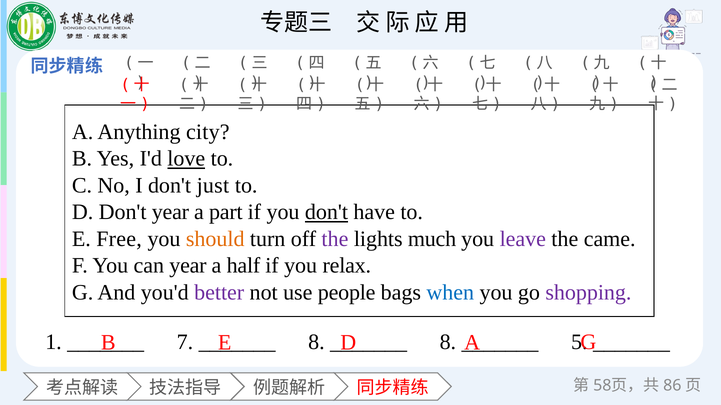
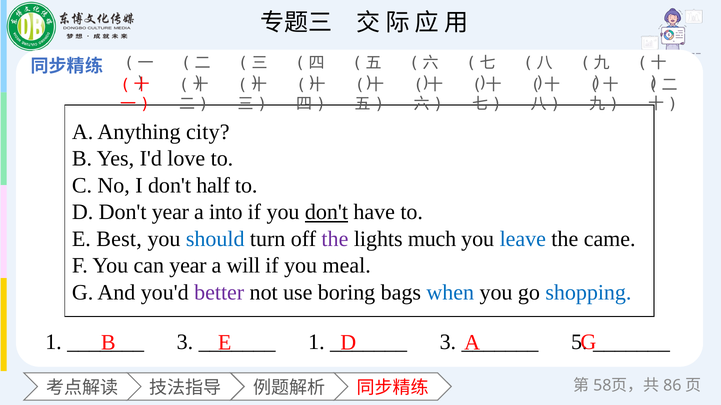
love underline: present -> none (186, 159)
just: just -> half (213, 186)
part: part -> into (226, 212)
Free: Free -> Best (119, 239)
should colour: orange -> blue (215, 239)
leave colour: purple -> blue (523, 239)
half: half -> will (243, 266)
relax: relax -> meal (347, 266)
people: people -> boring (347, 293)
shopping colour: purple -> blue (588, 293)
7: 7 -> 3 (185, 343)
8: 8 -> 1 (316, 343)
8: 8 -> 3 (448, 343)
